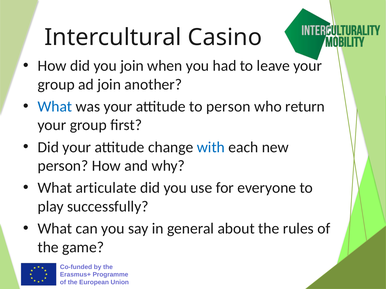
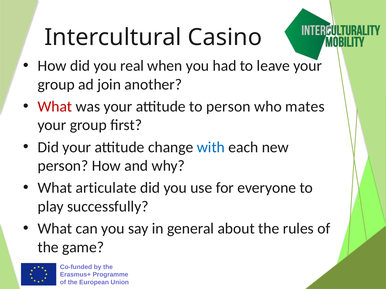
you join: join -> real (132, 66)
What colour: blue -> red (55, 107)
return: return -> mates (305, 107)
